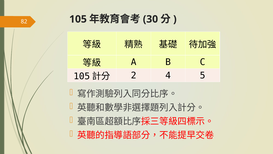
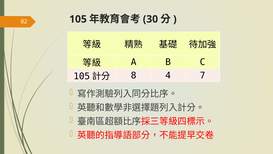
2: 2 -> 8 (134, 75)
5: 5 -> 7 (203, 75)
